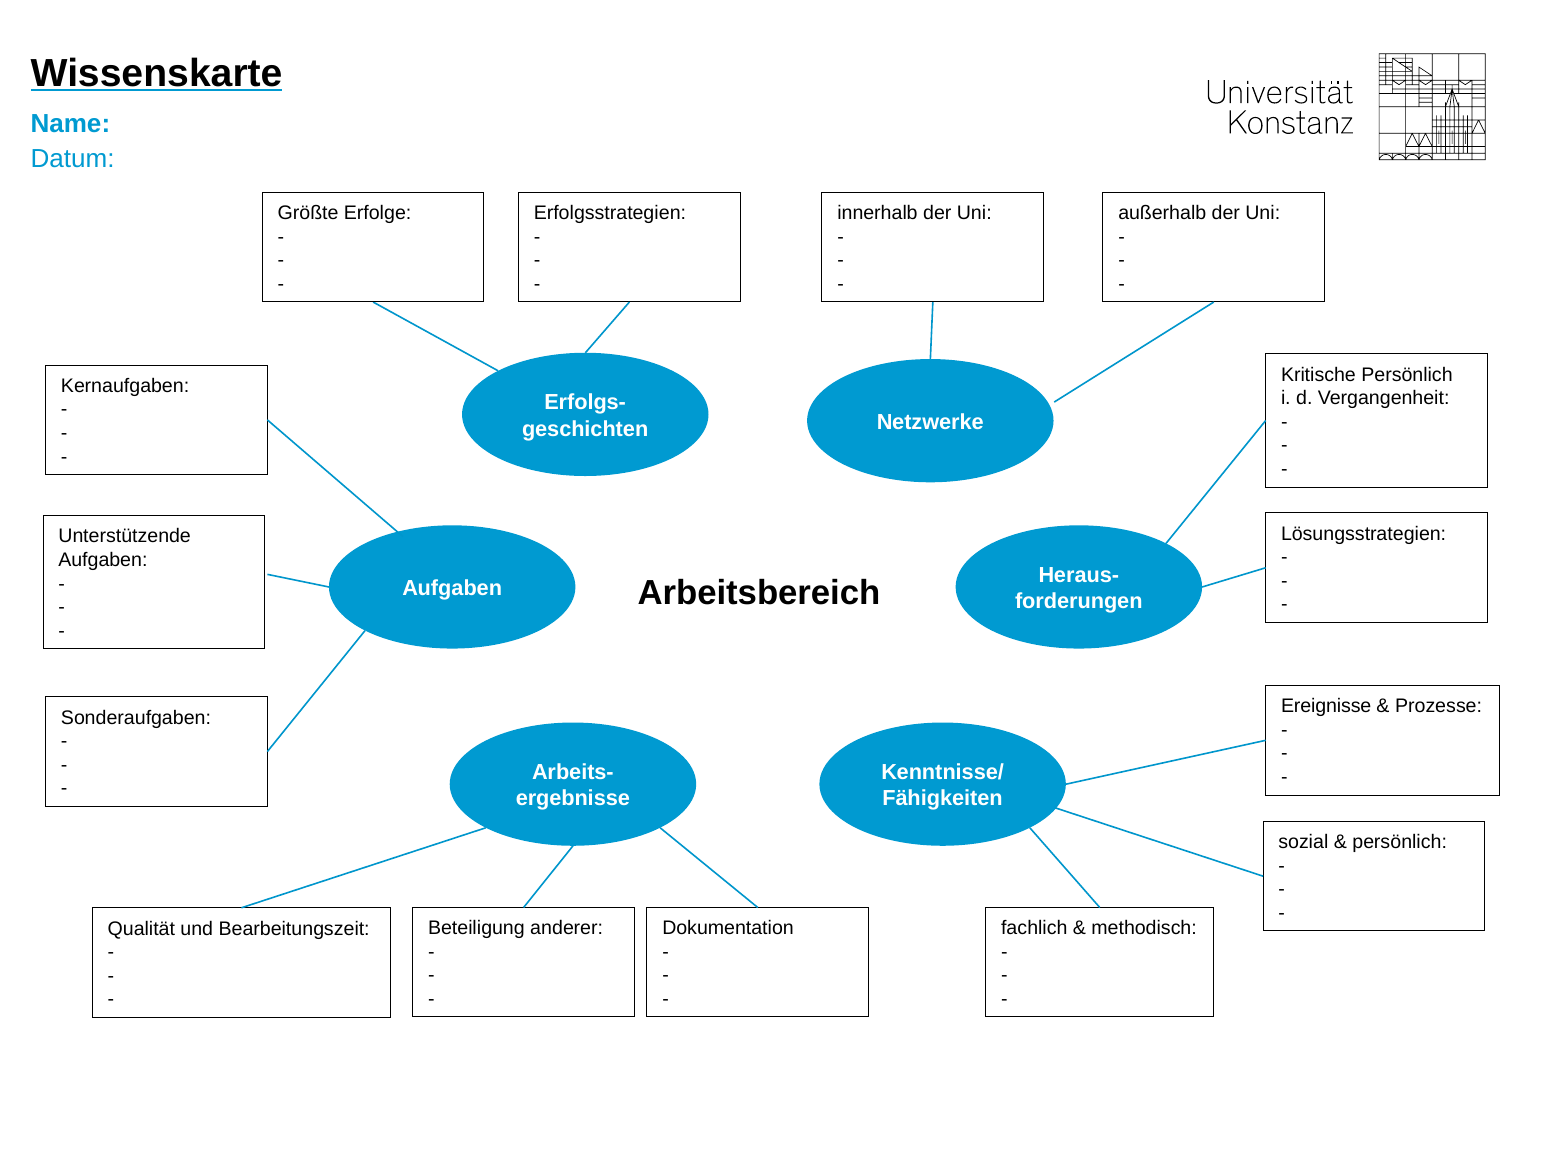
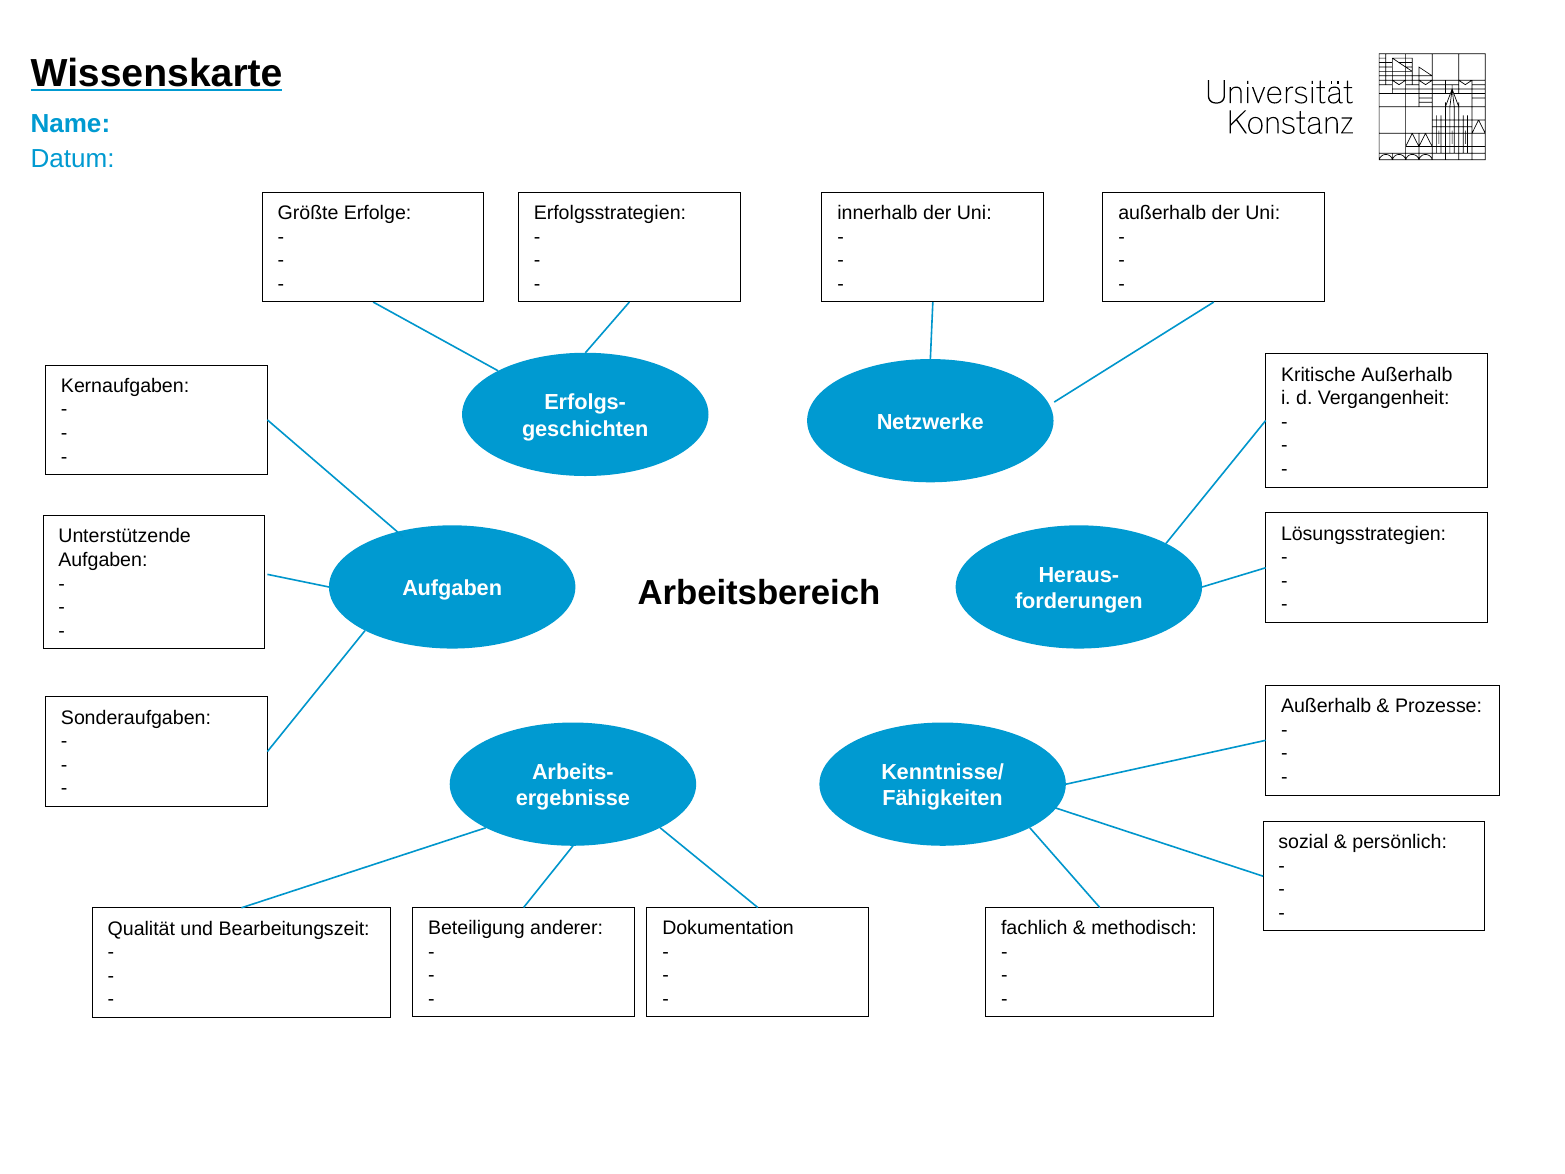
Kritische Persönlich: Persönlich -> Außerhalb (1407, 375)
Ereignisse: Ereignisse -> Außerhalb (1326, 706)
